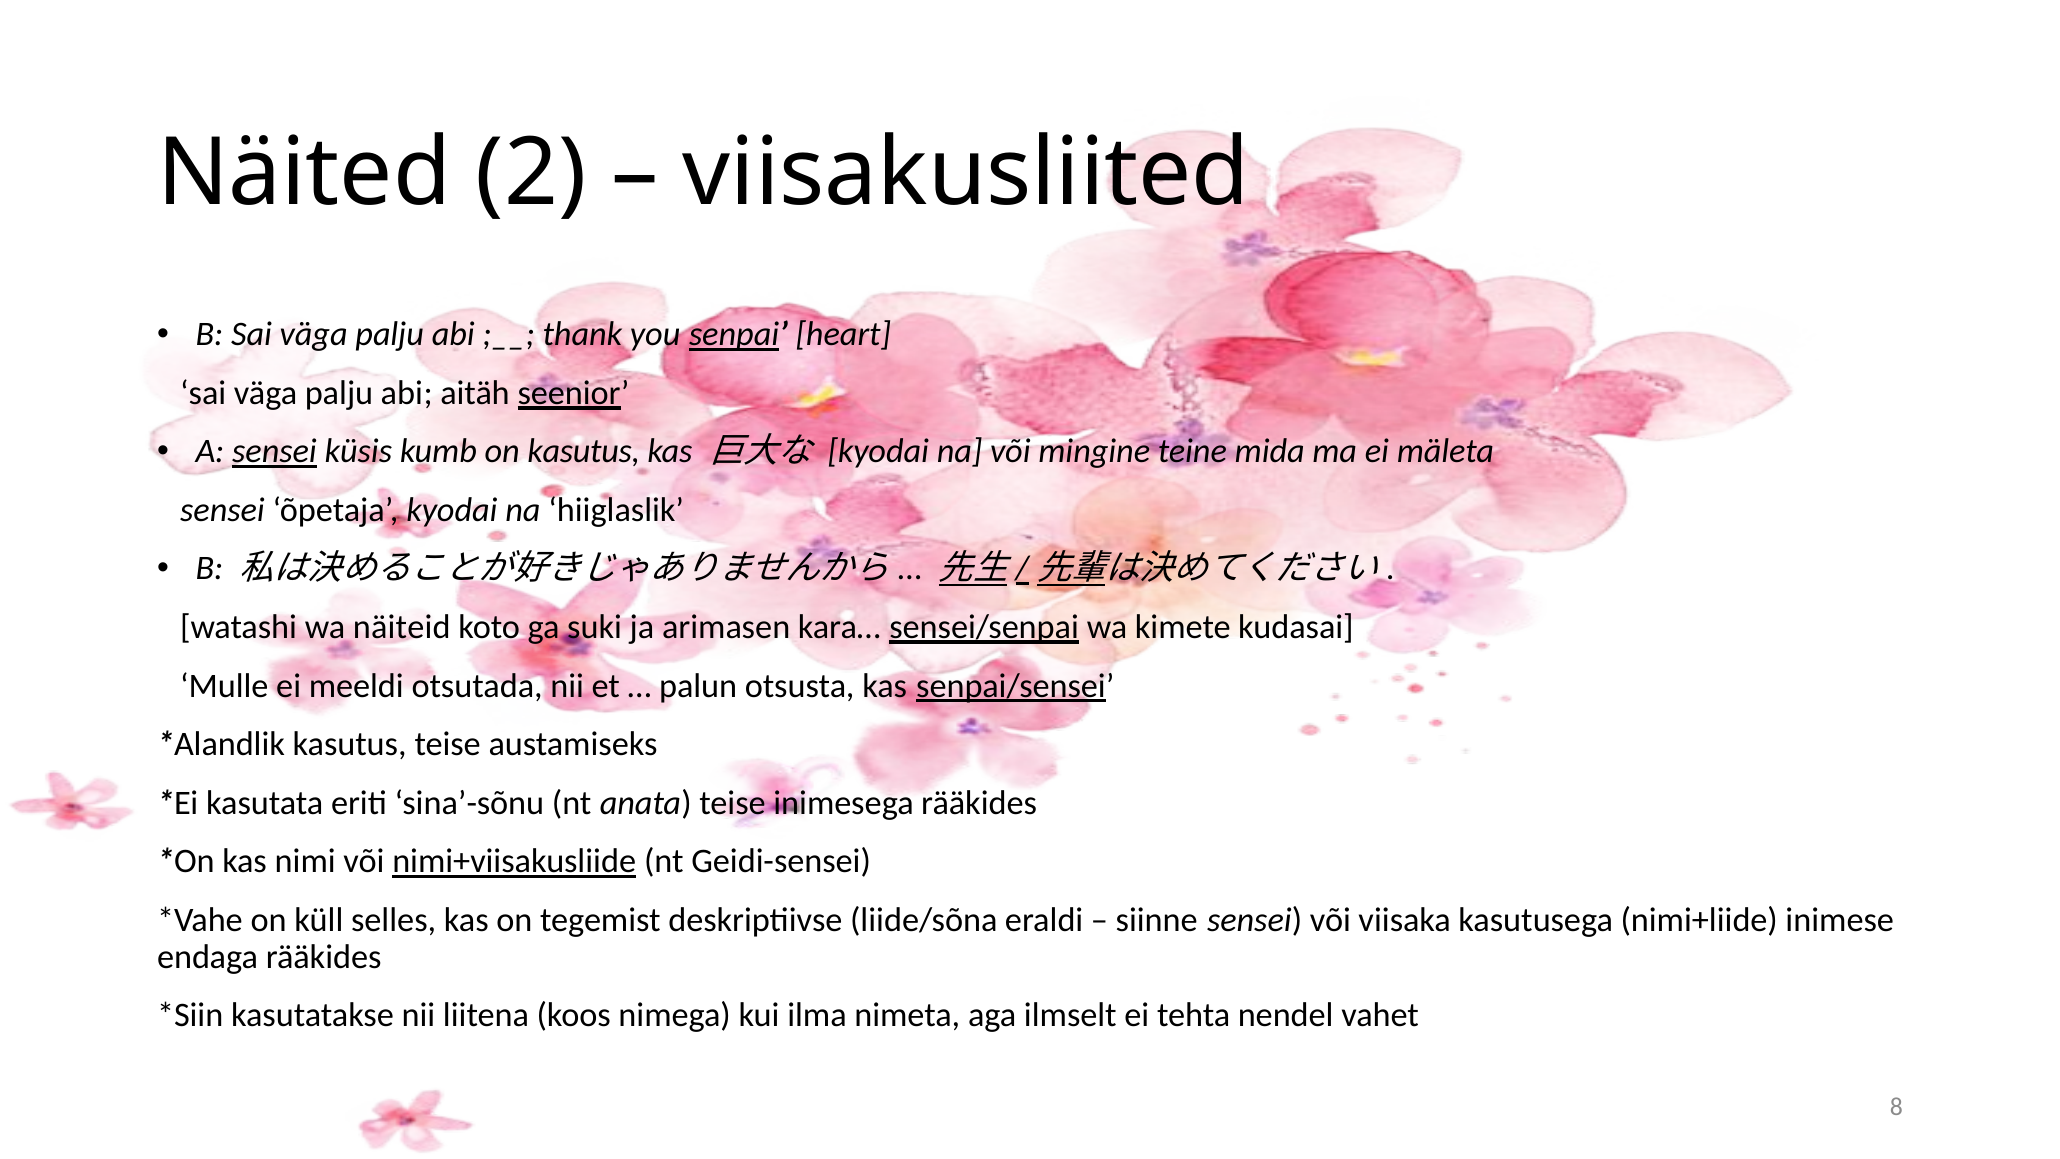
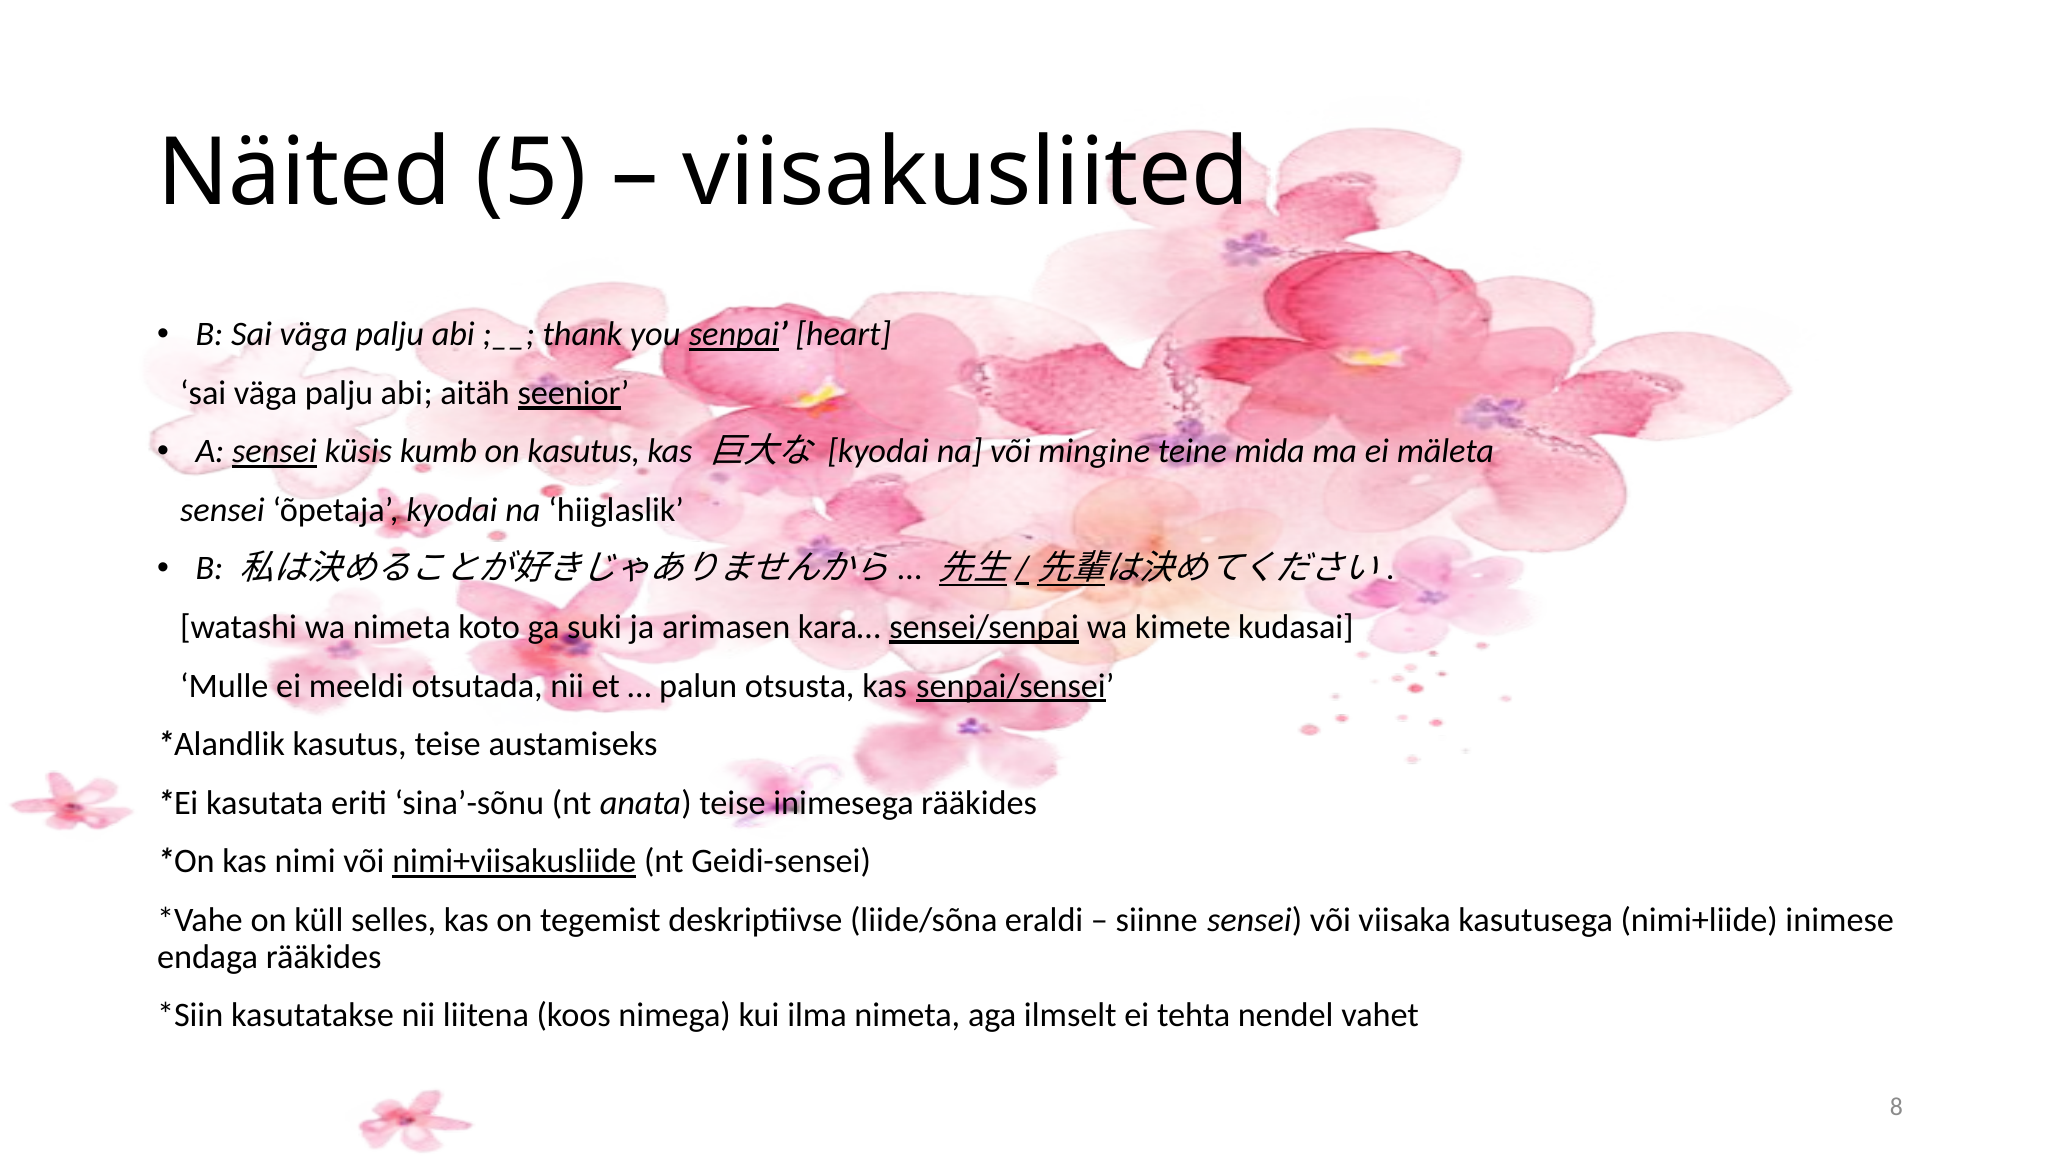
2: 2 -> 5 (531, 173)
wa näiteid: näiteid -> nimeta (402, 627)
